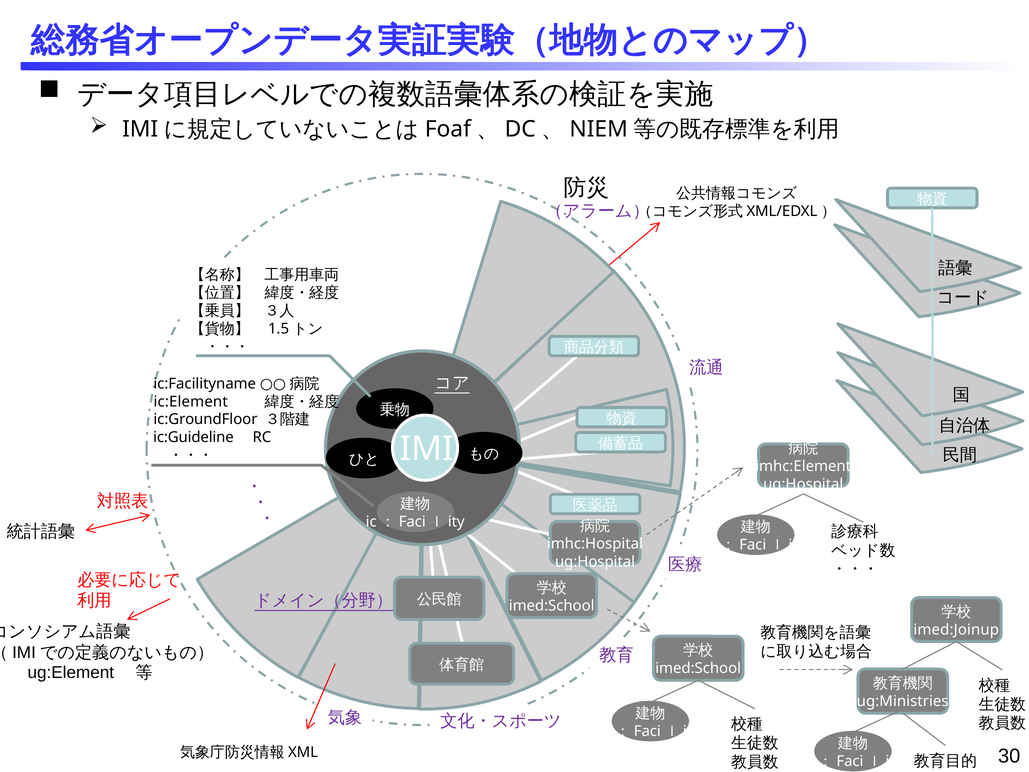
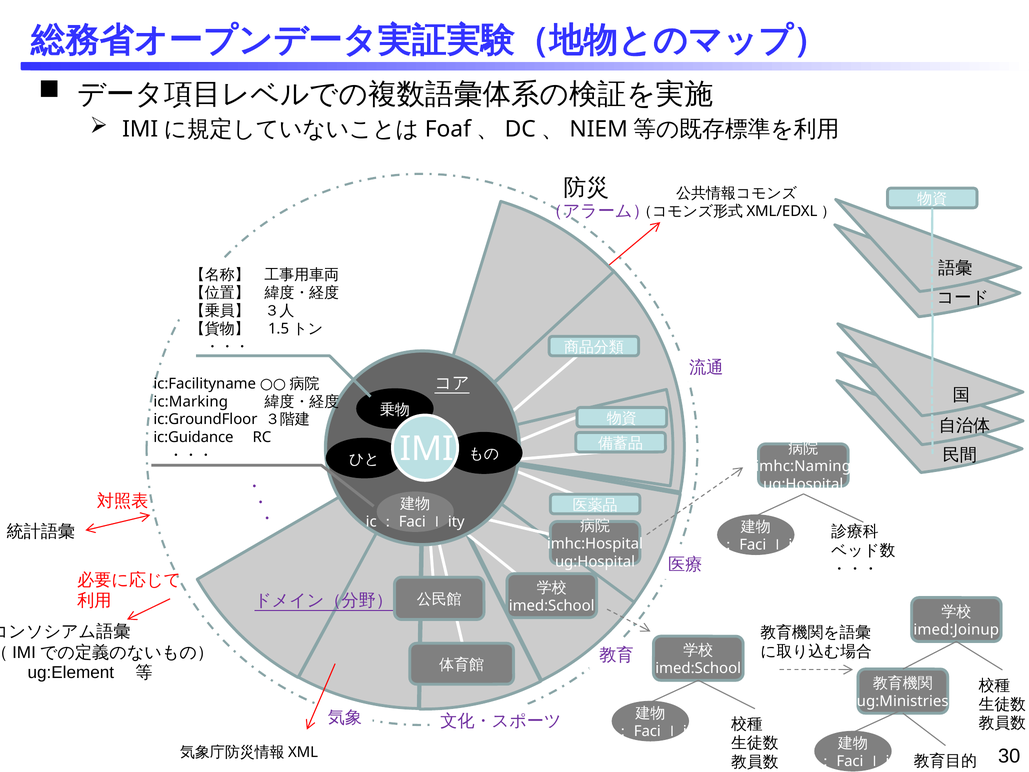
ic:Element: ic:Element -> ic:Marking (191, 401)
ic:Guideline: ic:Guideline -> ic:Guidance (193, 437)
imhc:Element: imhc:Element -> imhc:Naming (803, 466)
